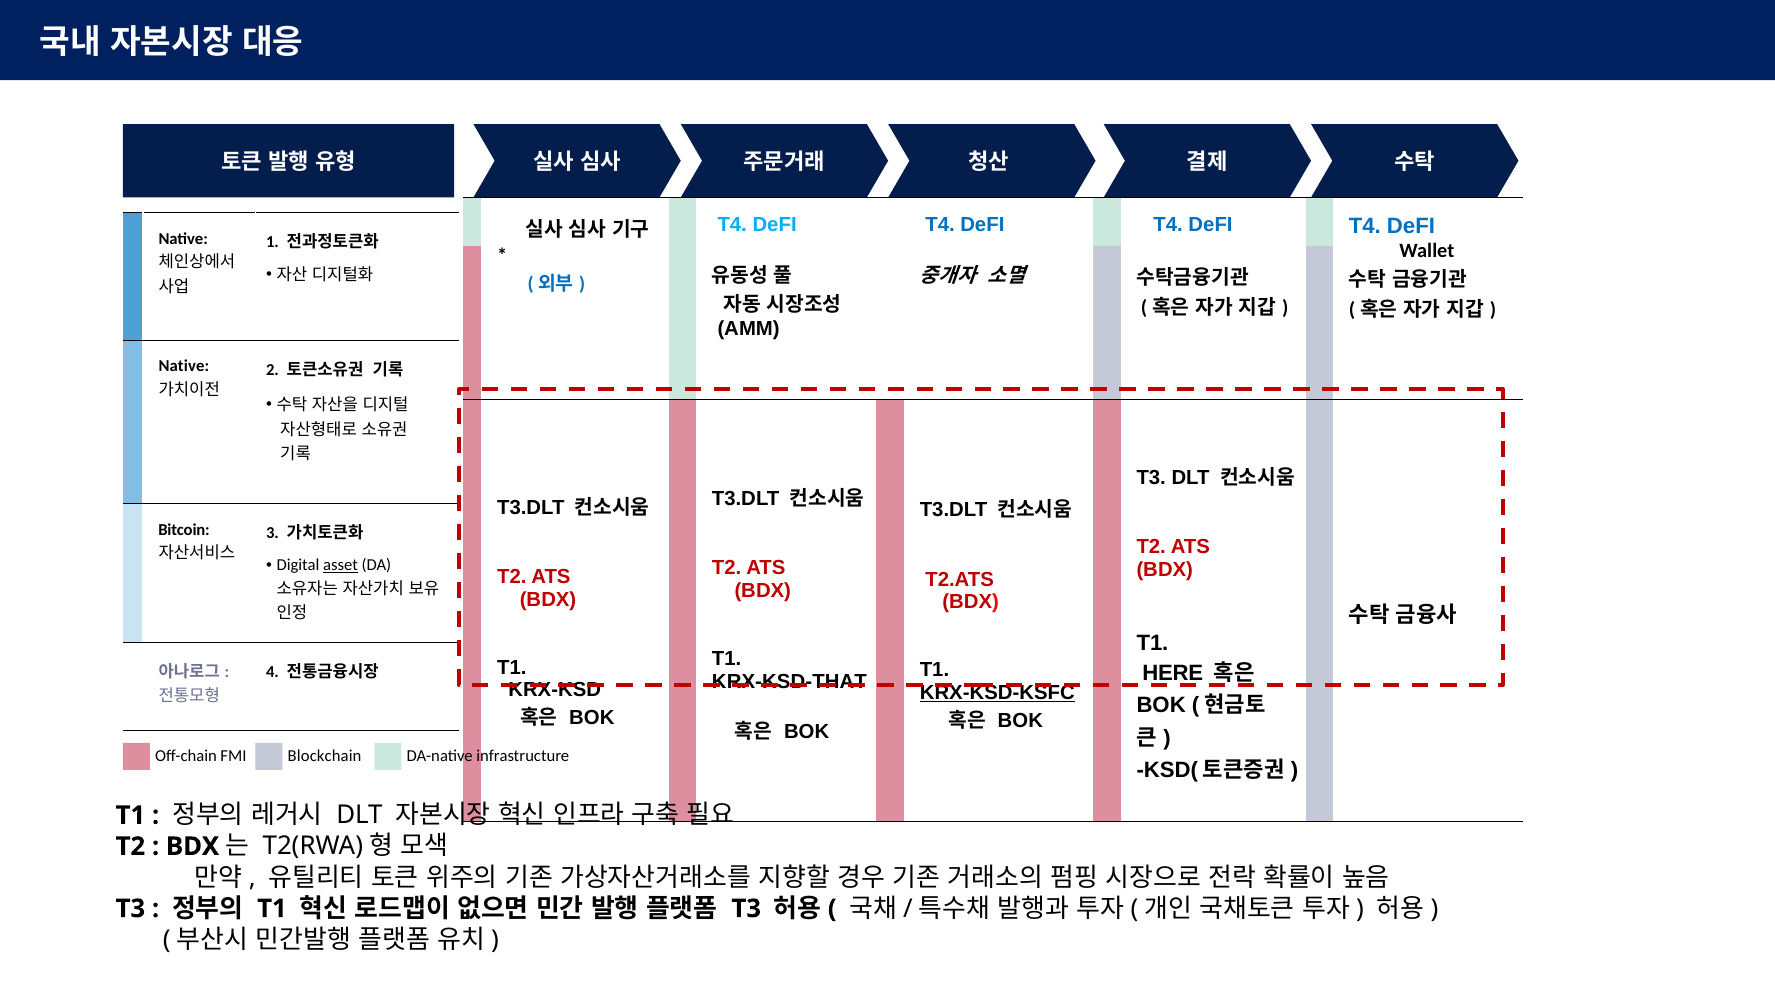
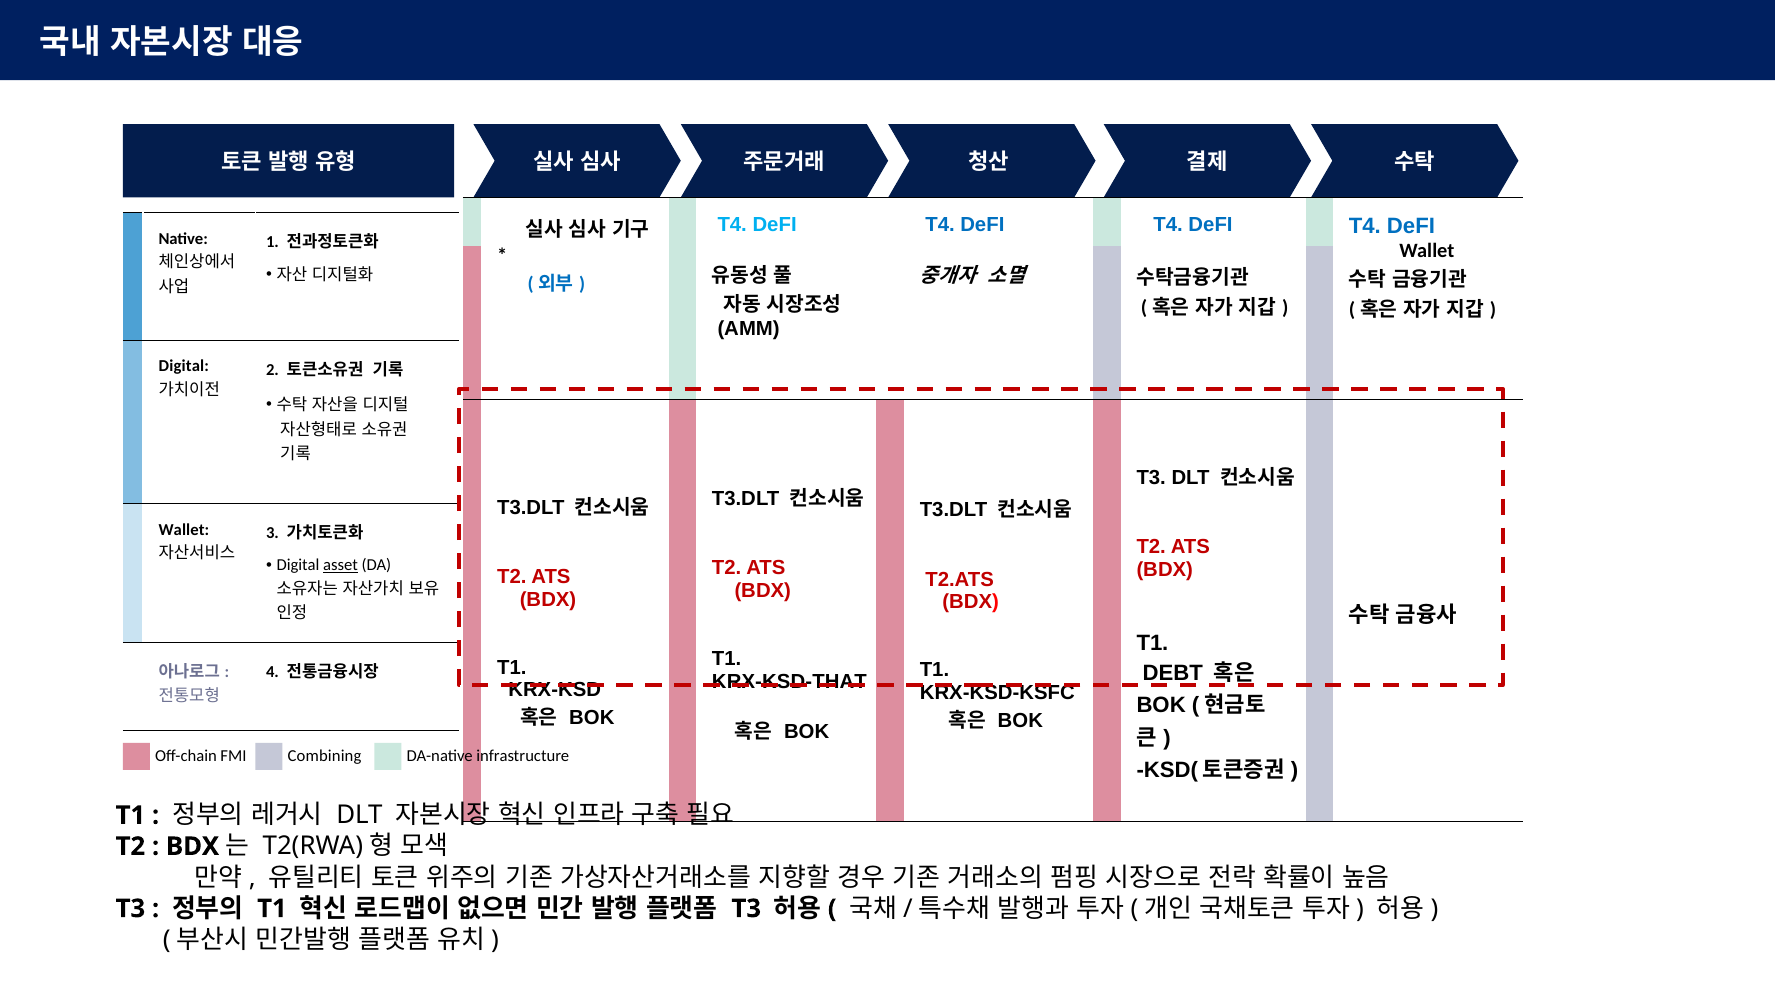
Native: Native -> Digital (184, 366)
Bitcoin: Bitcoin -> Wallet (184, 529)
HERE: HERE -> DEBT (1173, 673)
KRX-KSD-KSFC underline: present -> none (997, 692)
Blockchain: Blockchain -> Combining (325, 756)
